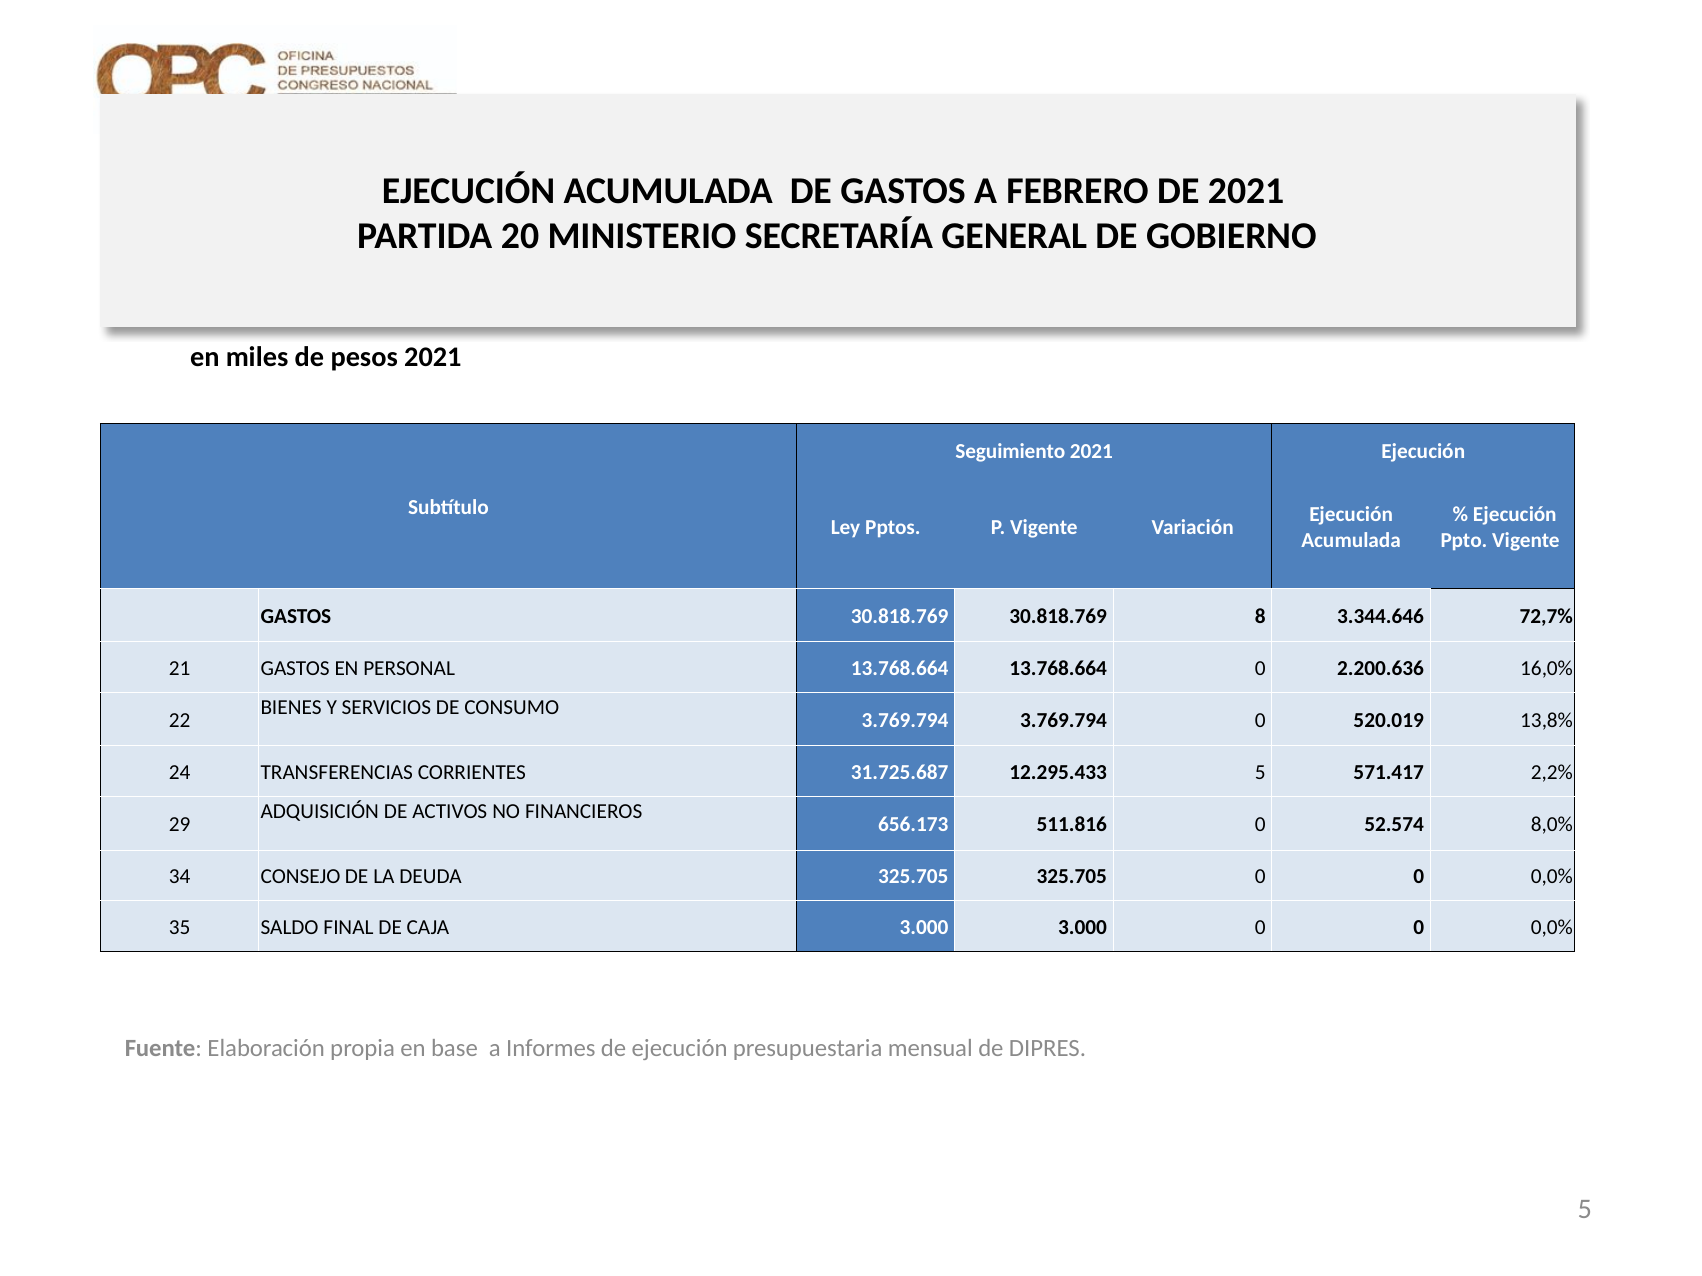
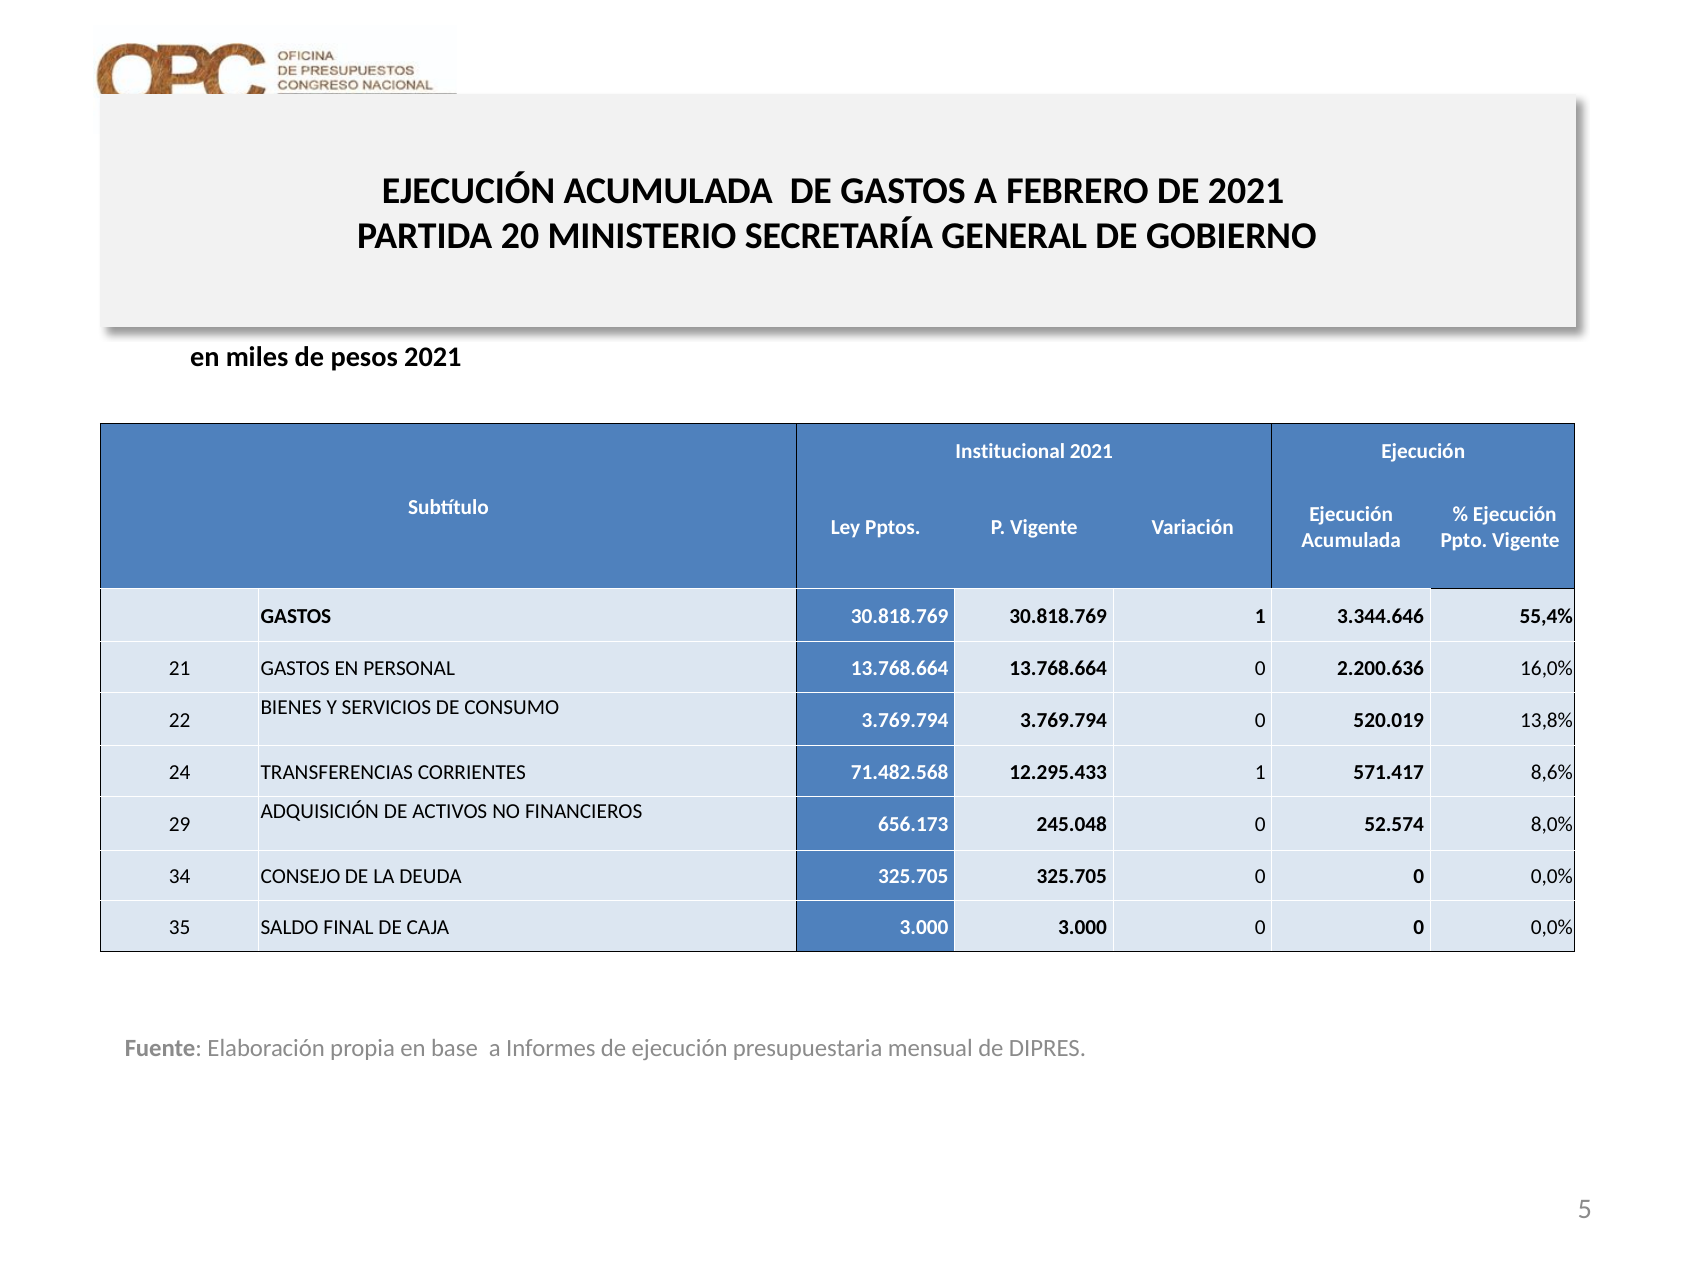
Seguimiento: Seguimiento -> Institucional (1010, 452)
30.818.769 8: 8 -> 1 (1260, 616)
72,7%: 72,7% -> 55,4% (1546, 616)
31.725.687: 31.725.687 -> 71.482.568 (900, 773)
12.295.433 5: 5 -> 1 (1260, 773)
2,2%: 2,2% -> 8,6% (1552, 773)
511.816: 511.816 -> 245.048 (1072, 825)
